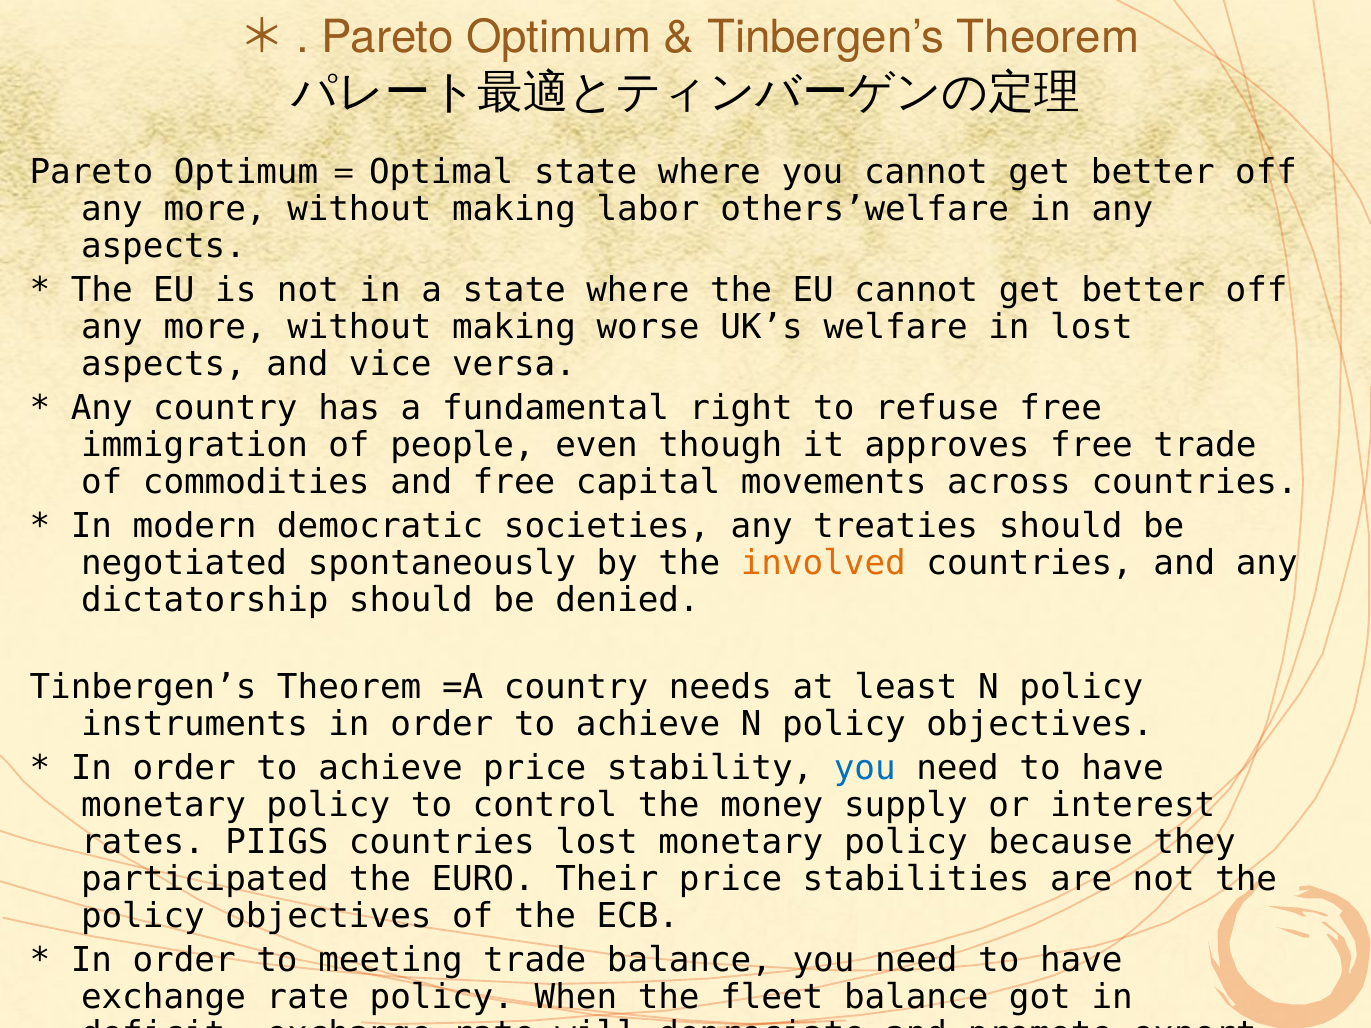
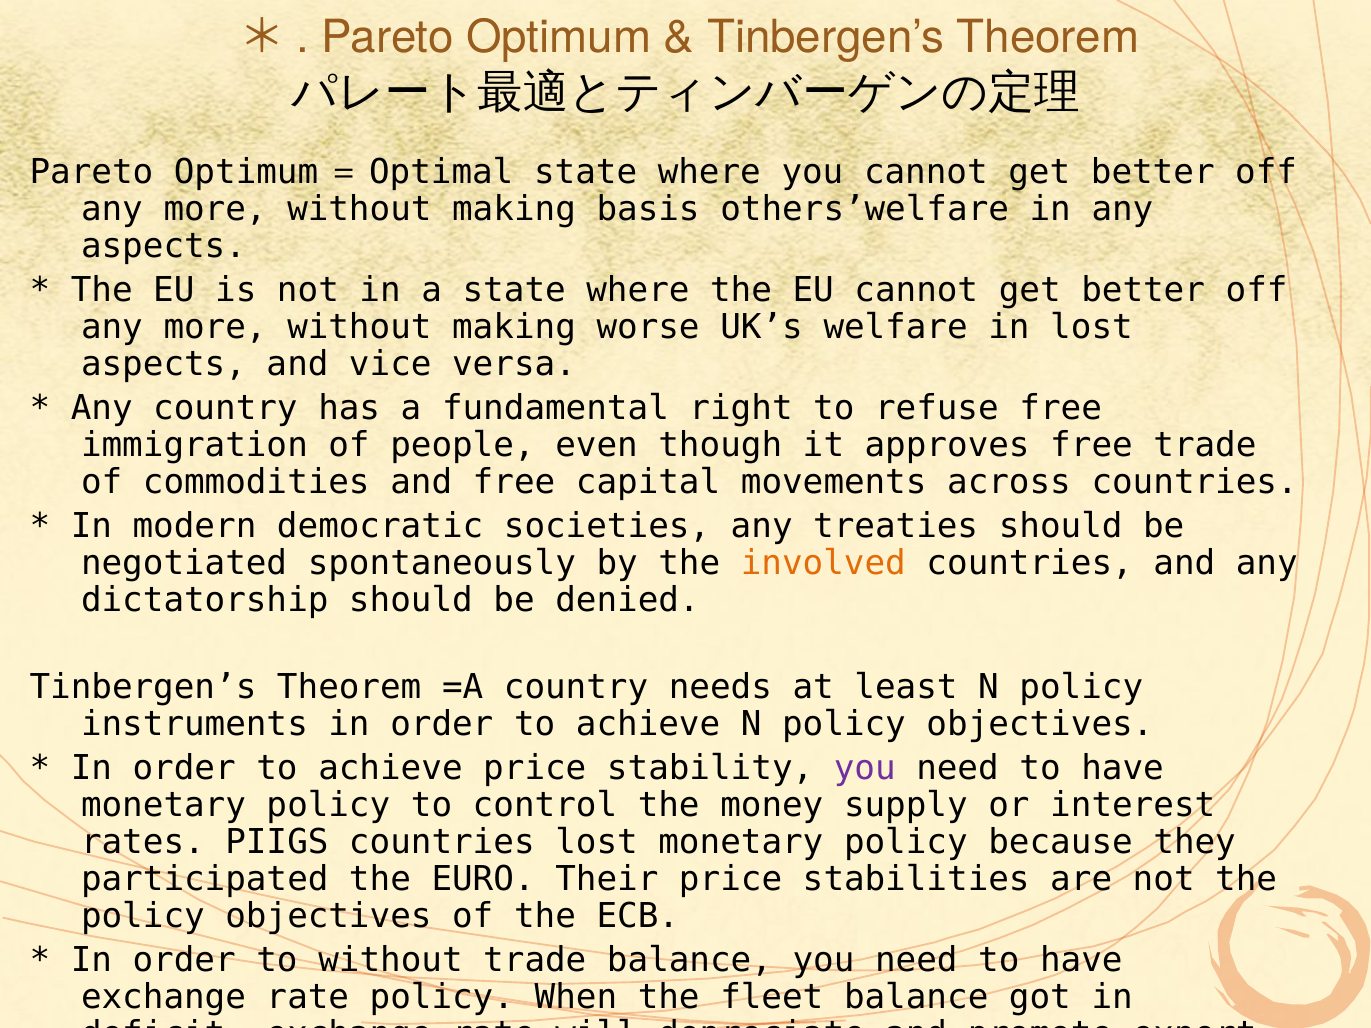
labor: labor -> basis (648, 209)
you colour: blue -> purple (865, 769)
to meeting: meeting -> without (390, 961)
